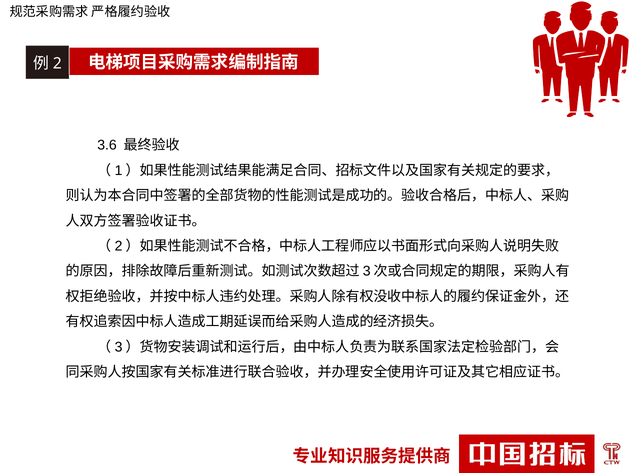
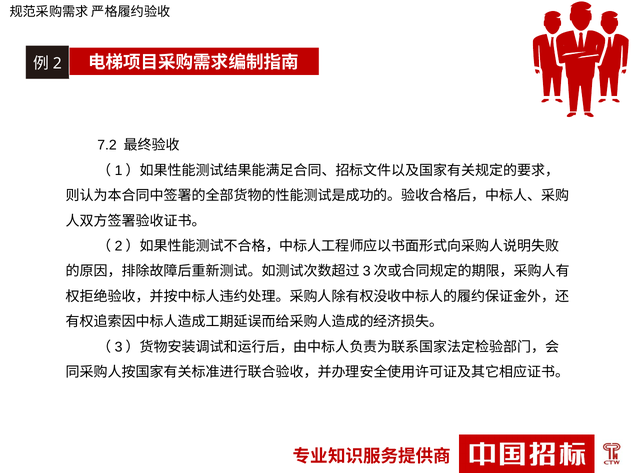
3.6: 3.6 -> 7.2 (107, 145)
